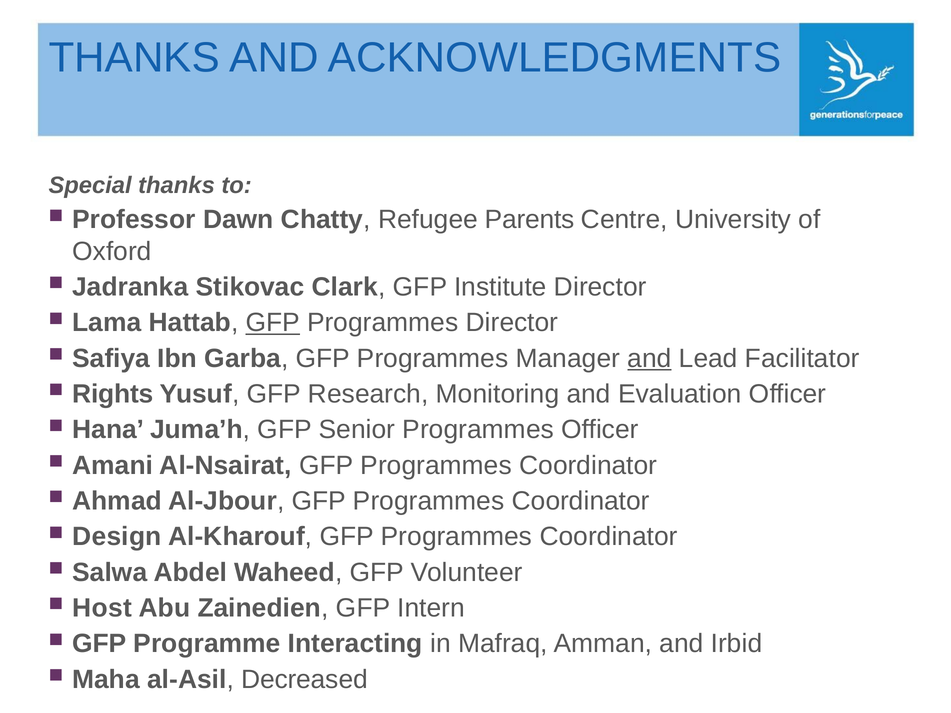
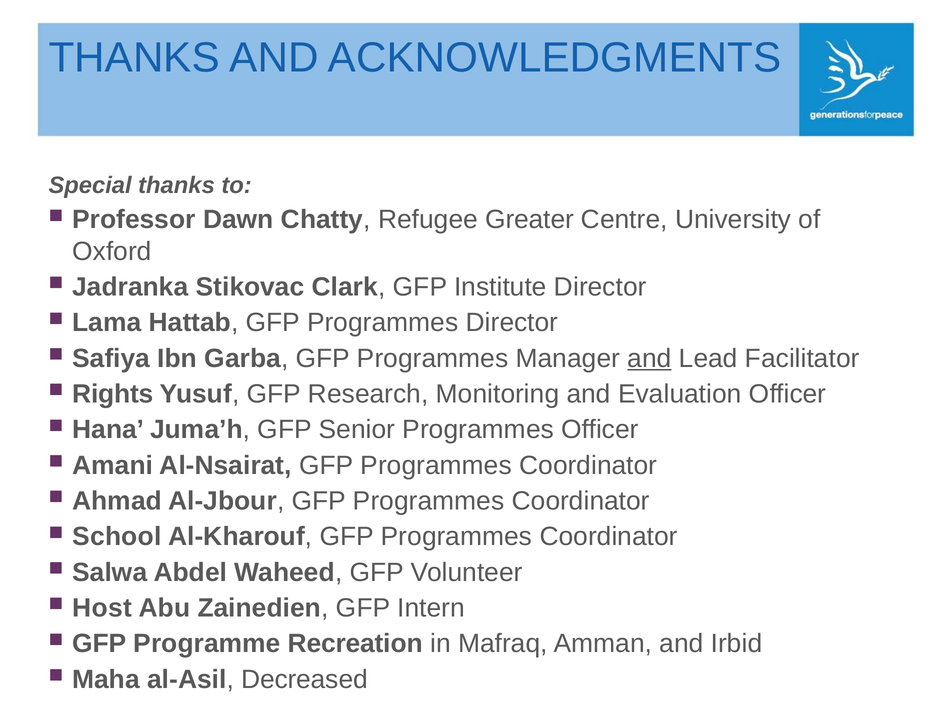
Parents: Parents -> Greater (530, 220)
GFP underline: present -> none (273, 323)
Design: Design -> School (117, 537)
Interacting: Interacting -> Recreation (355, 644)
